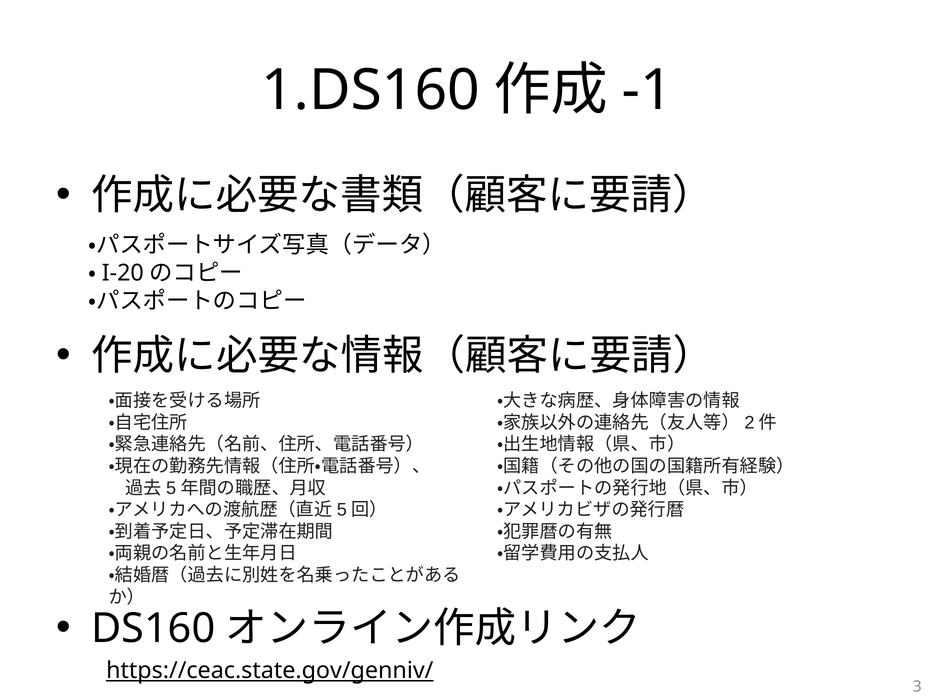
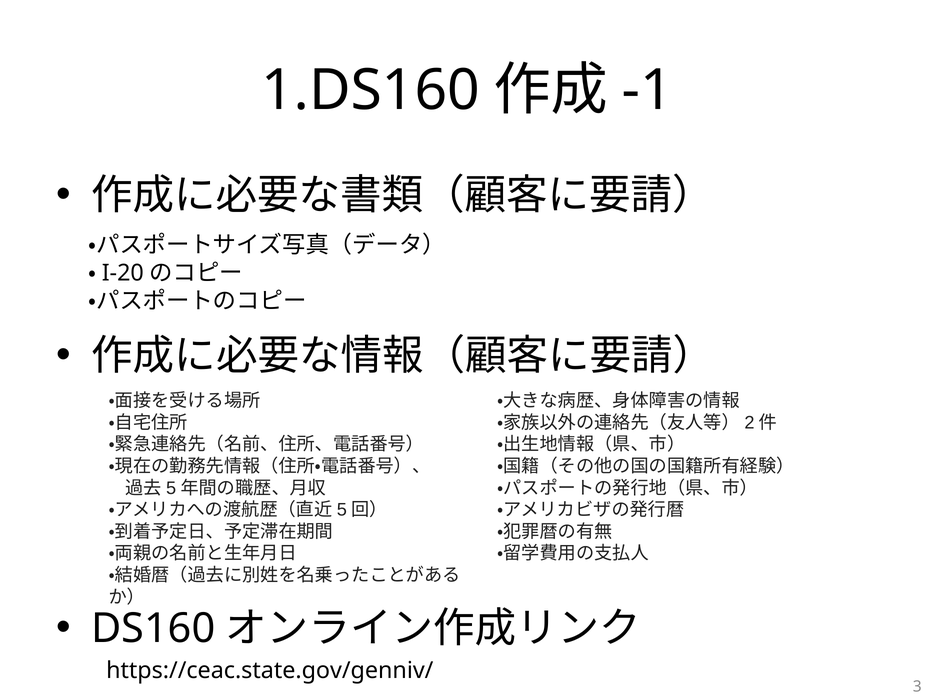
https://ceac.state.gov/genniv/ underline: present -> none (270, 671)
